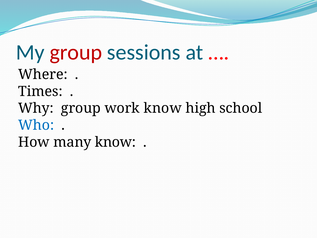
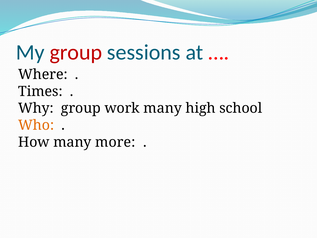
work know: know -> many (163, 108)
Who colour: blue -> orange (36, 125)
many know: know -> more (115, 142)
